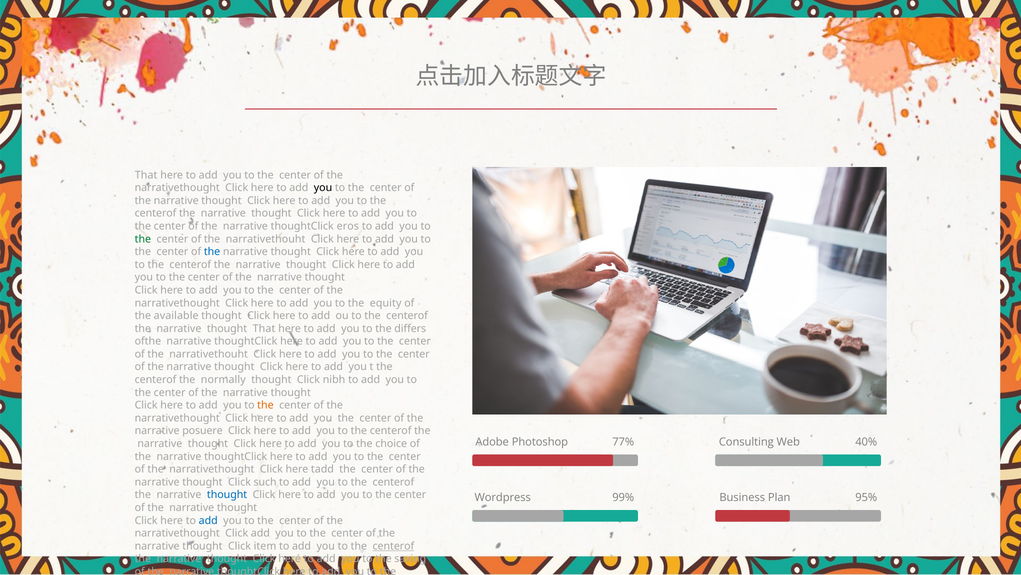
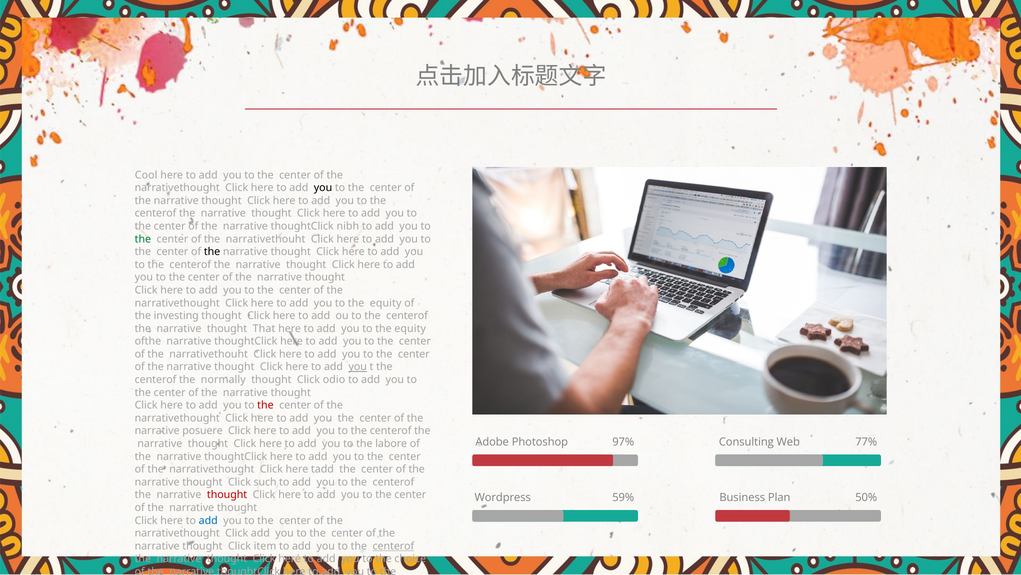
That: That -> Cool (146, 175)
eros: eros -> nibh (348, 226)
the colour: blue -> black (212, 252)
available: available -> investing (176, 316)
differs: differs -> equity (410, 328)
you underline: none -> present (358, 367)
nibh: nibh -> odio (334, 379)
the colour: orange -> red (265, 405)
77%: 77% -> 97% (623, 442)
40%: 40% -> 77% (866, 442)
choice: choice -> labore (391, 443)
thought colour: blue -> red (227, 495)
99%: 99% -> 59% (623, 497)
95%: 95% -> 50% (866, 497)
saving: saving -> choice (410, 558)
